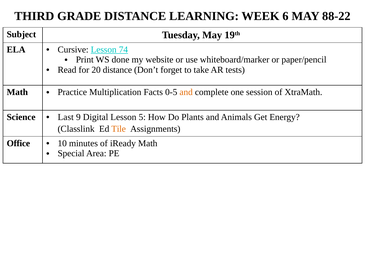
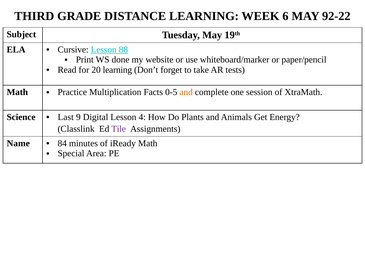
88-22: 88-22 -> 92-22 (336, 16)
74: 74 -> 88 (123, 50)
20 distance: distance -> learning (117, 70)
5: 5 -> 4 (142, 117)
Tile colour: orange -> purple (119, 129)
Office: Office -> Name (18, 143)
10: 10 -> 84 (62, 143)
